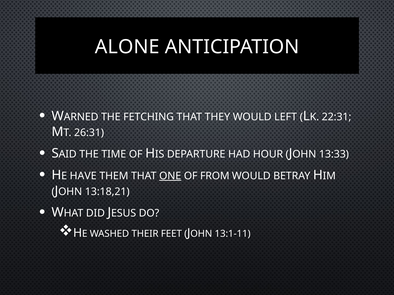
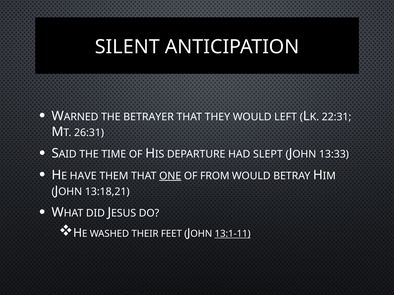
ALONE: ALONE -> SILENT (127, 47)
FETCHING: FETCHING -> BETRAYER (149, 117)
HOUR: HOUR -> SLEPT (268, 154)
13:1-11 underline: none -> present (233, 234)
